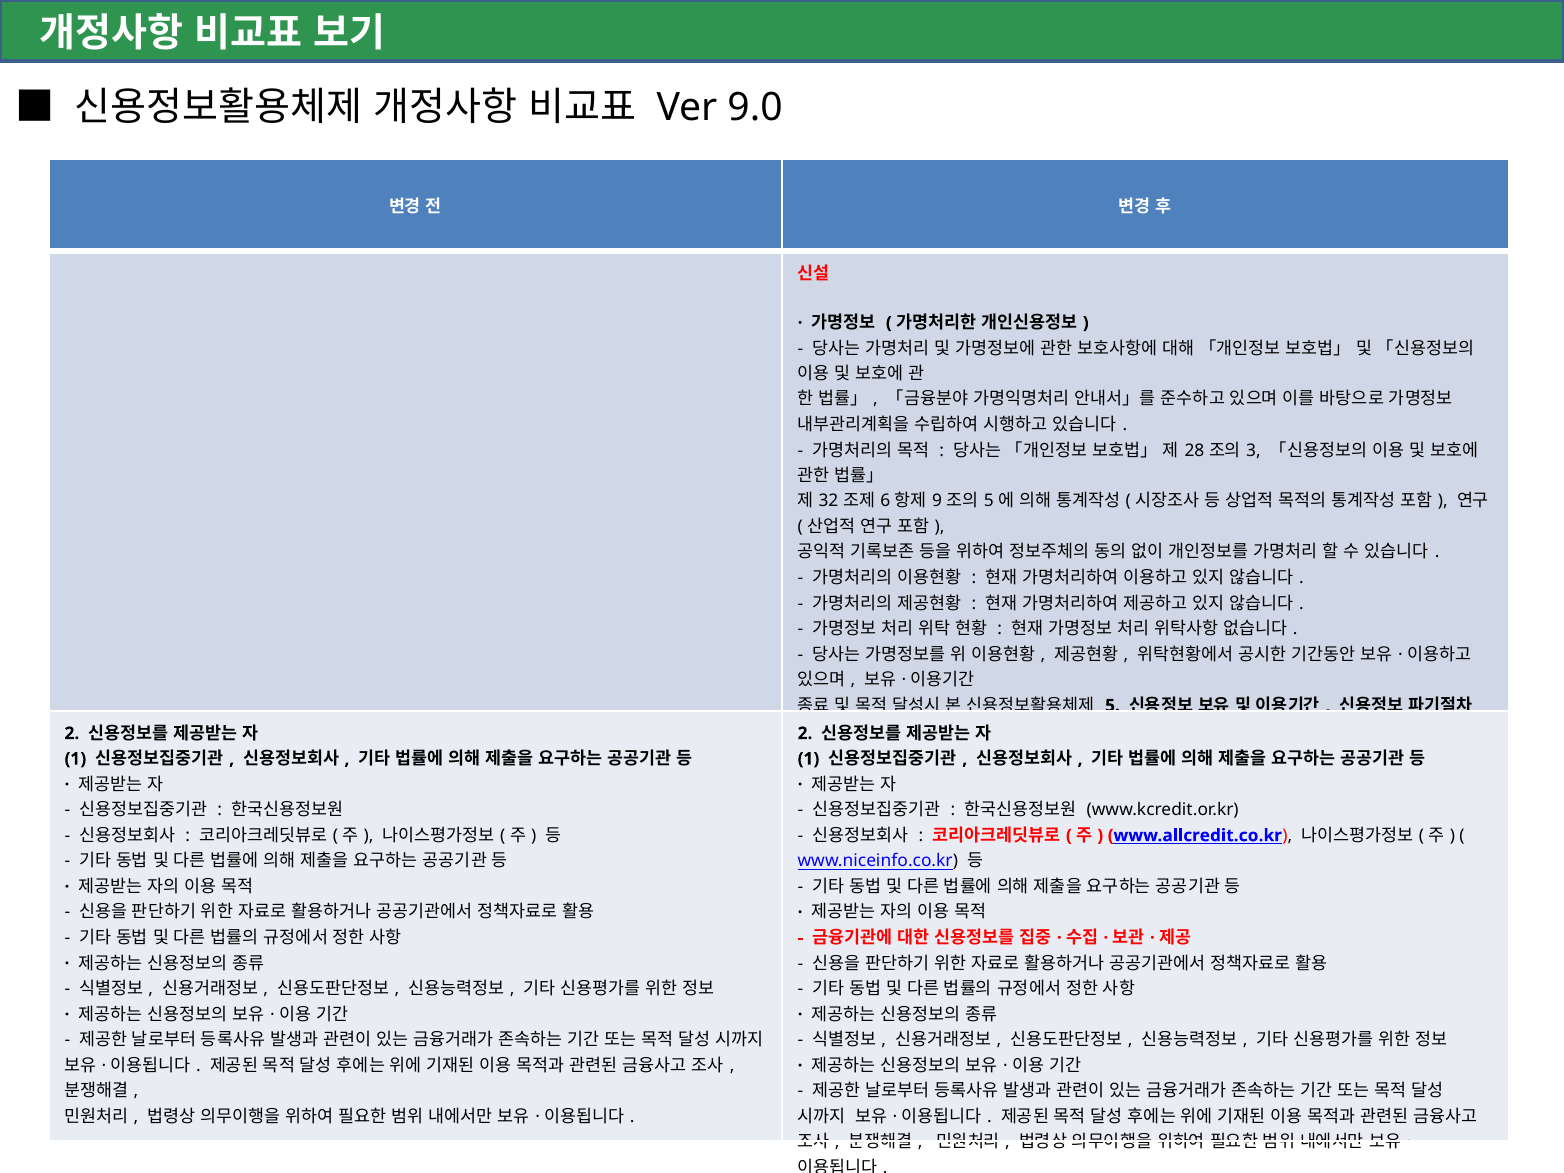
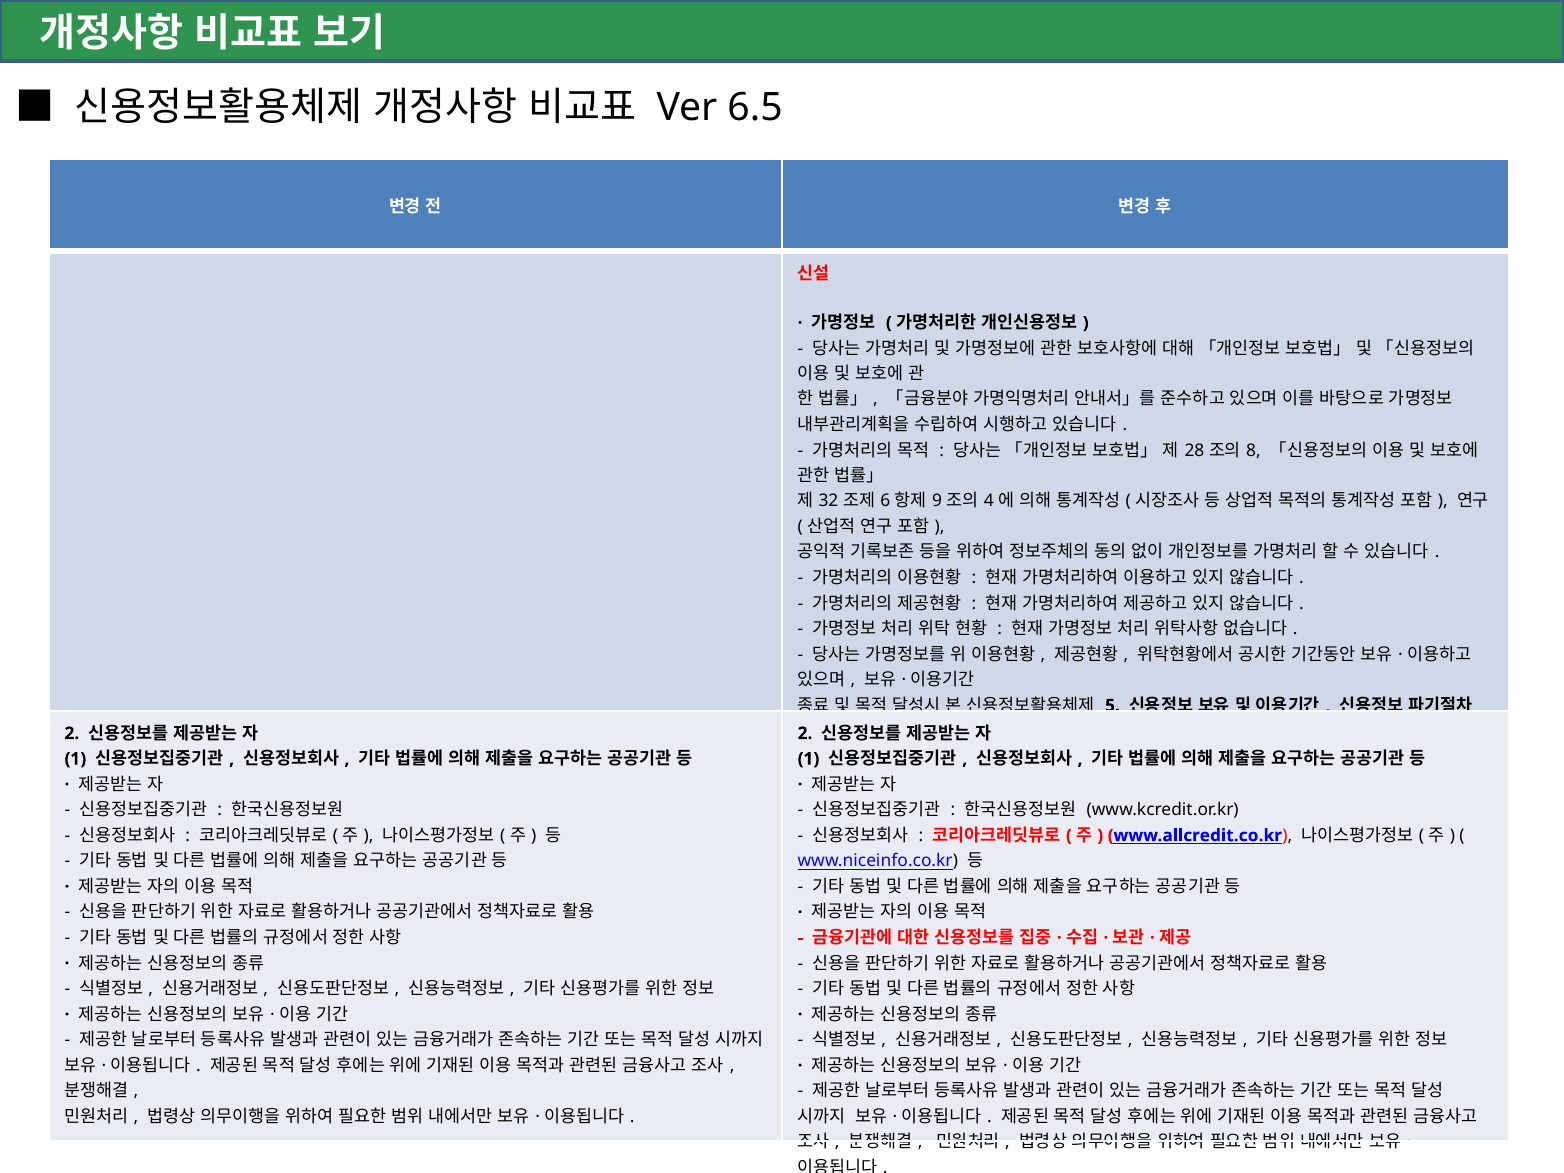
9.0: 9.0 -> 6.5 (755, 107)
3: 3 -> 8 (1253, 450)
5: 5 -> 4 (989, 501)
